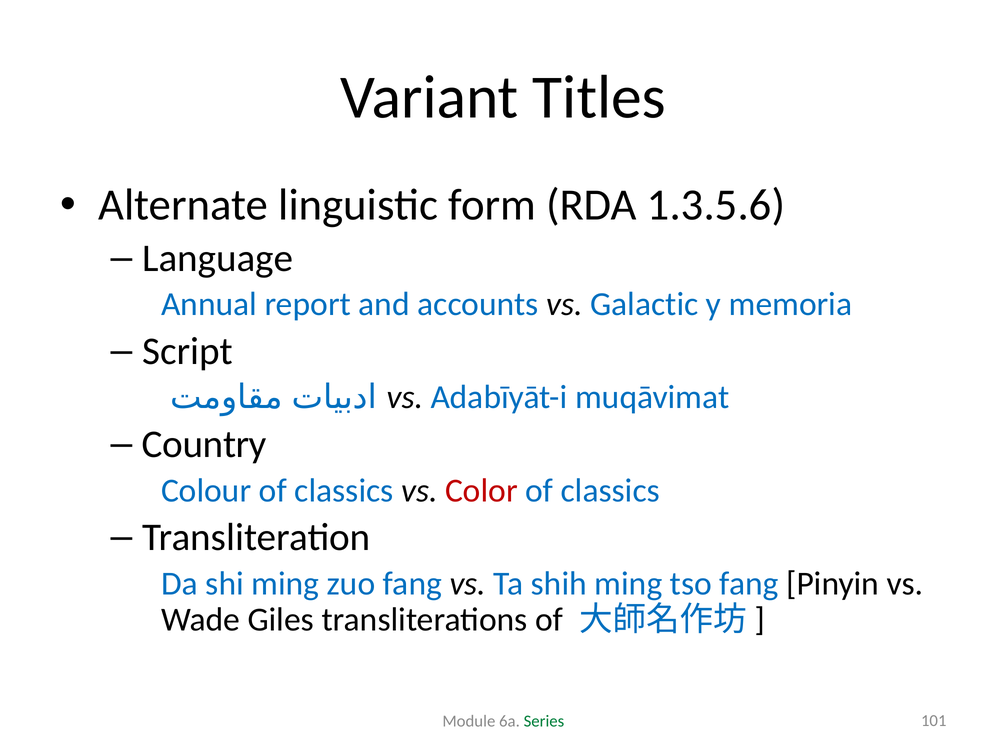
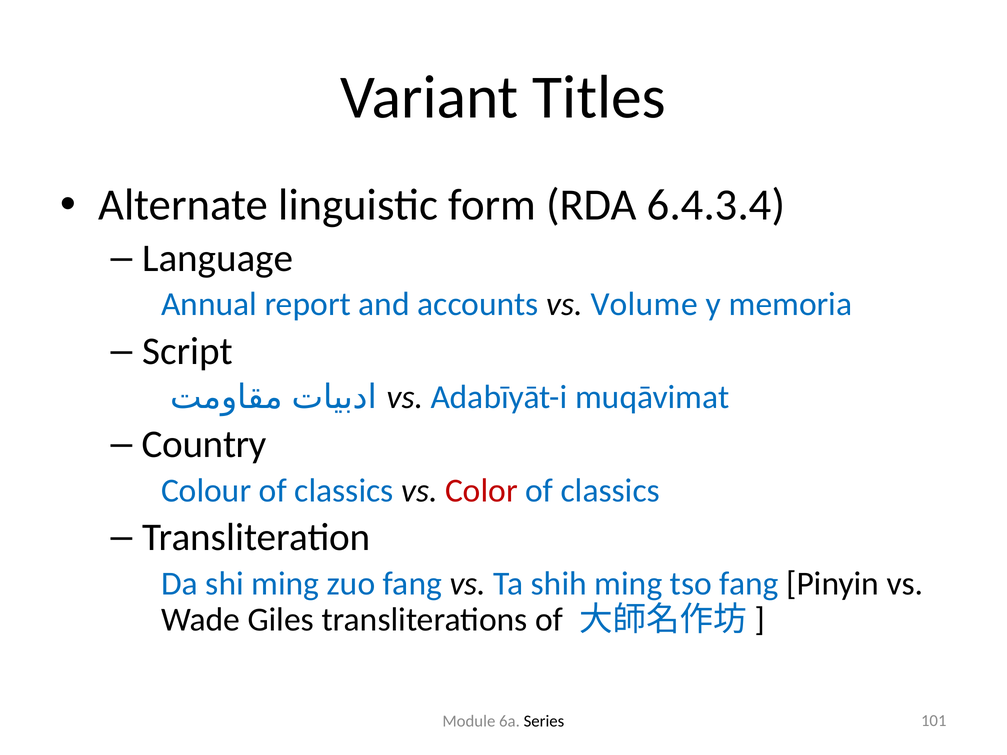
1.3.5.6: 1.3.5.6 -> 6.4.3.4 (716, 205)
Galactic: Galactic -> Volume (644, 304)
Series colour: green -> black (544, 721)
